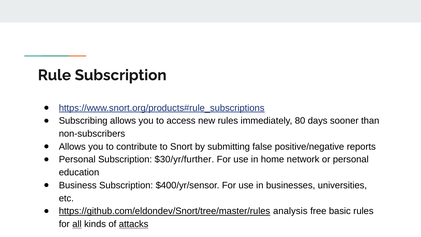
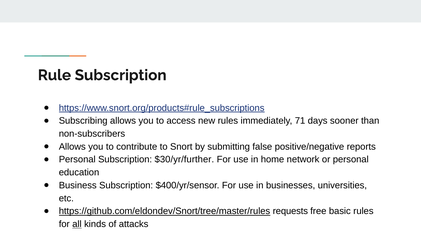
80: 80 -> 71 (300, 121)
analysis: analysis -> requests (290, 211)
attacks underline: present -> none (134, 224)
